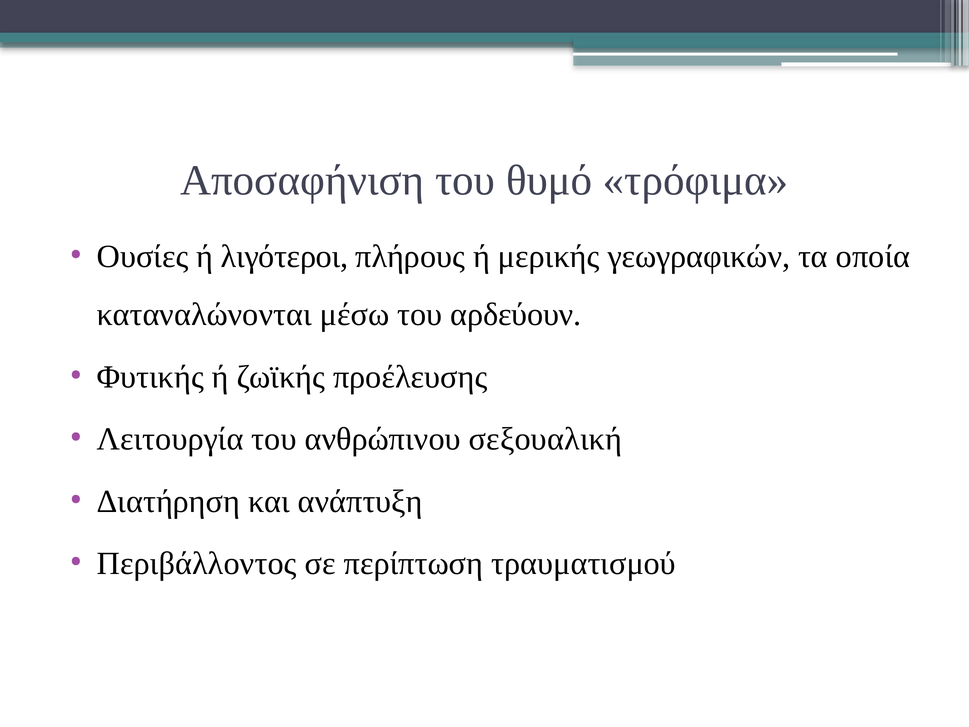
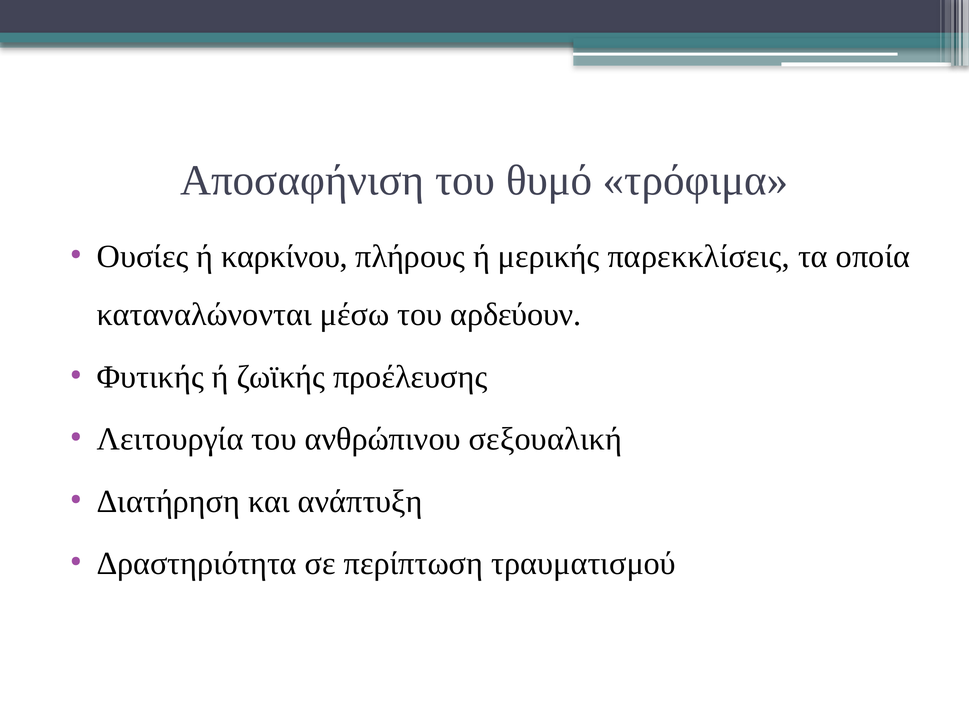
λιγότεροι: λιγότεροι -> καρκίνου (285, 257)
γεωγραφικών: γεωγραφικών -> παρεκκλίσεις (699, 257)
Περιβάλλοντος: Περιβάλλοντος -> Δραστηριότητα (197, 563)
